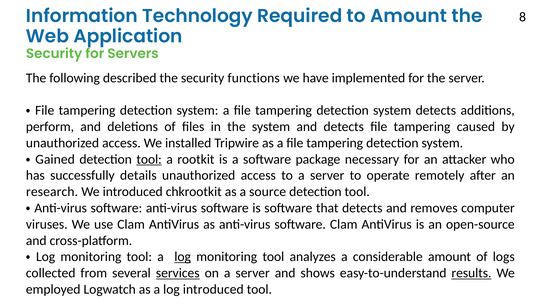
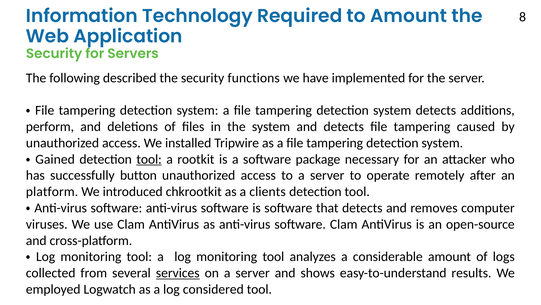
details: details -> button (138, 175)
research: research -> platform (52, 191)
source: source -> clients (268, 191)
log underline: present -> none (183, 256)
results underline: present -> none (471, 272)
log introduced: introduced -> considered (213, 289)
